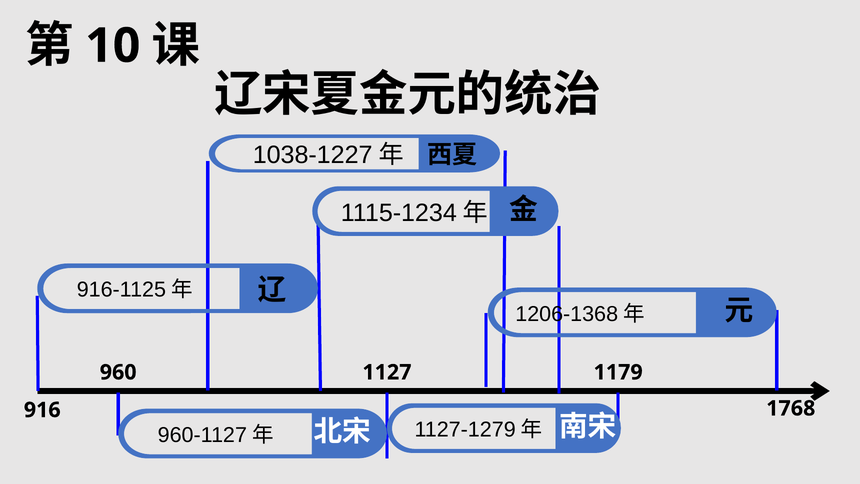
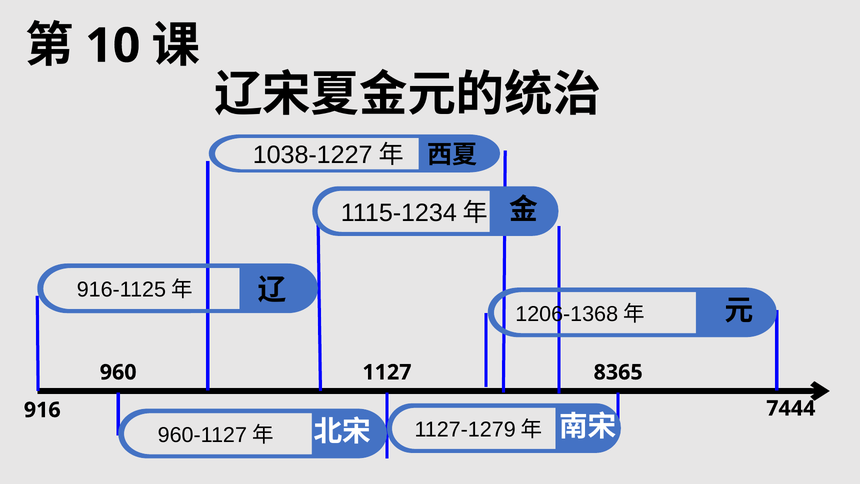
1179: 1179 -> 8365 (618, 372)
1768: 1768 -> 7444 (791, 408)
